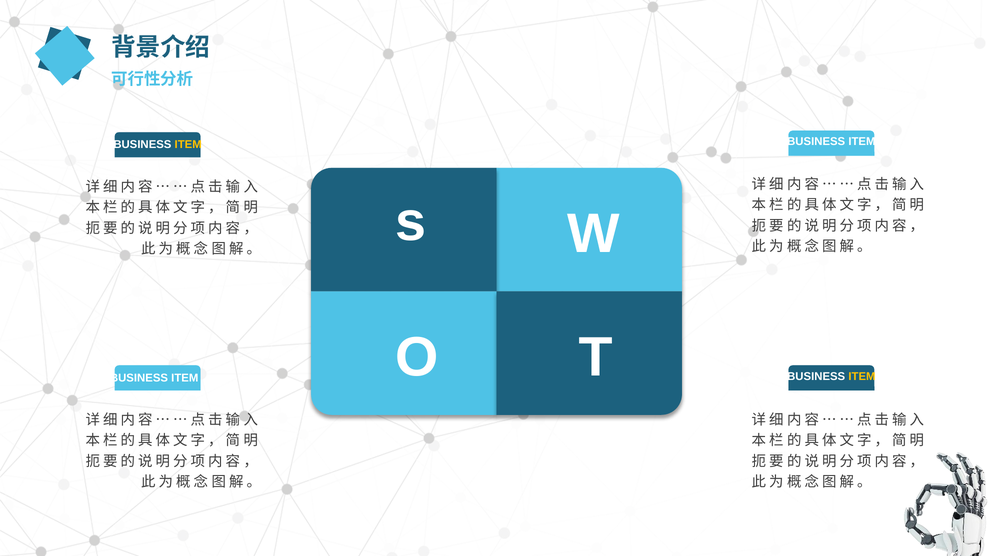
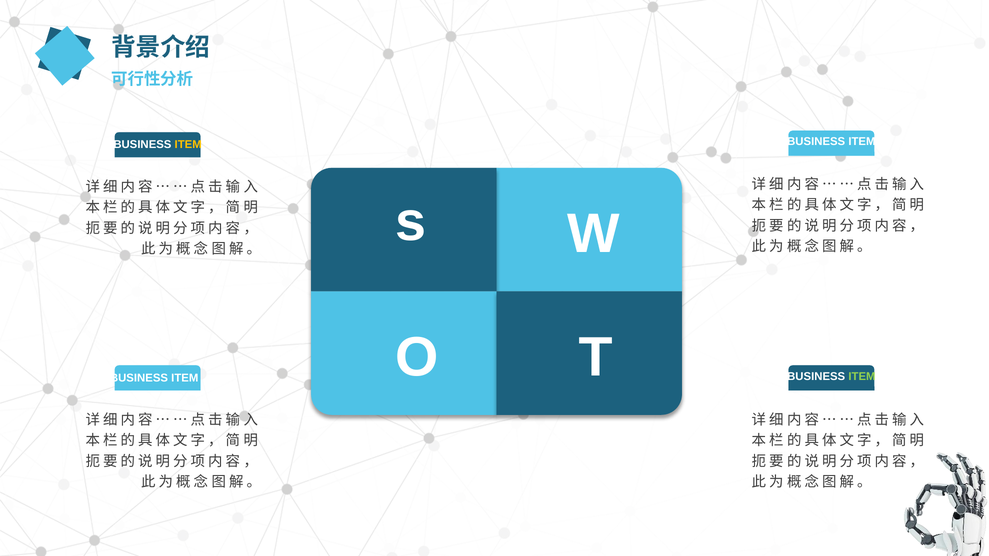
ITEM colour: yellow -> light green (862, 377)
